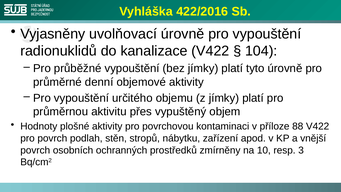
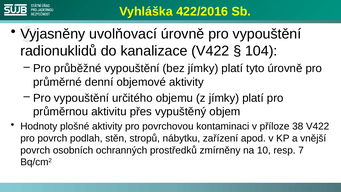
88: 88 -> 38 (298, 126)
3: 3 -> 7 (301, 150)
